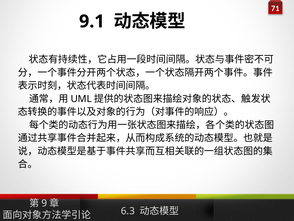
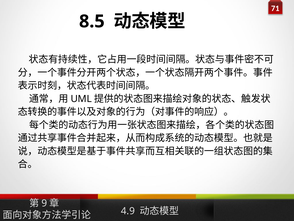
9.1: 9.1 -> 8.5 (92, 21)
6.3: 6.3 -> 4.9 (128, 211)
